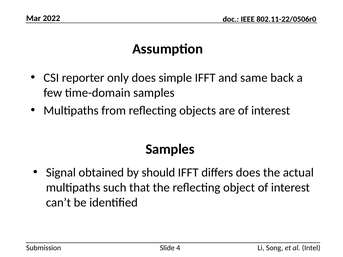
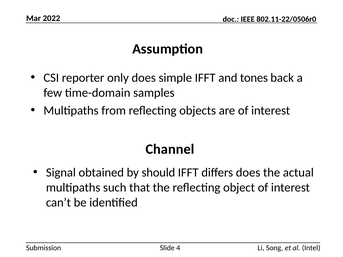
same: same -> tones (254, 78)
Samples: Samples -> Channel (170, 149)
